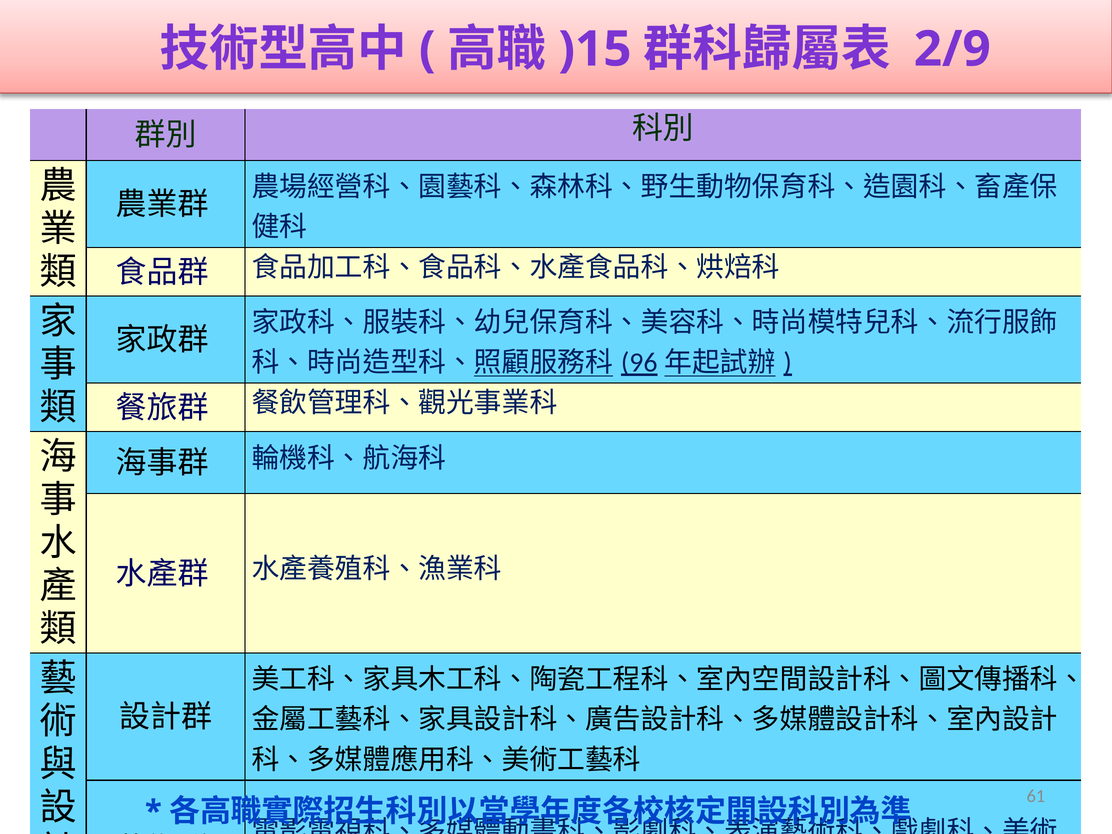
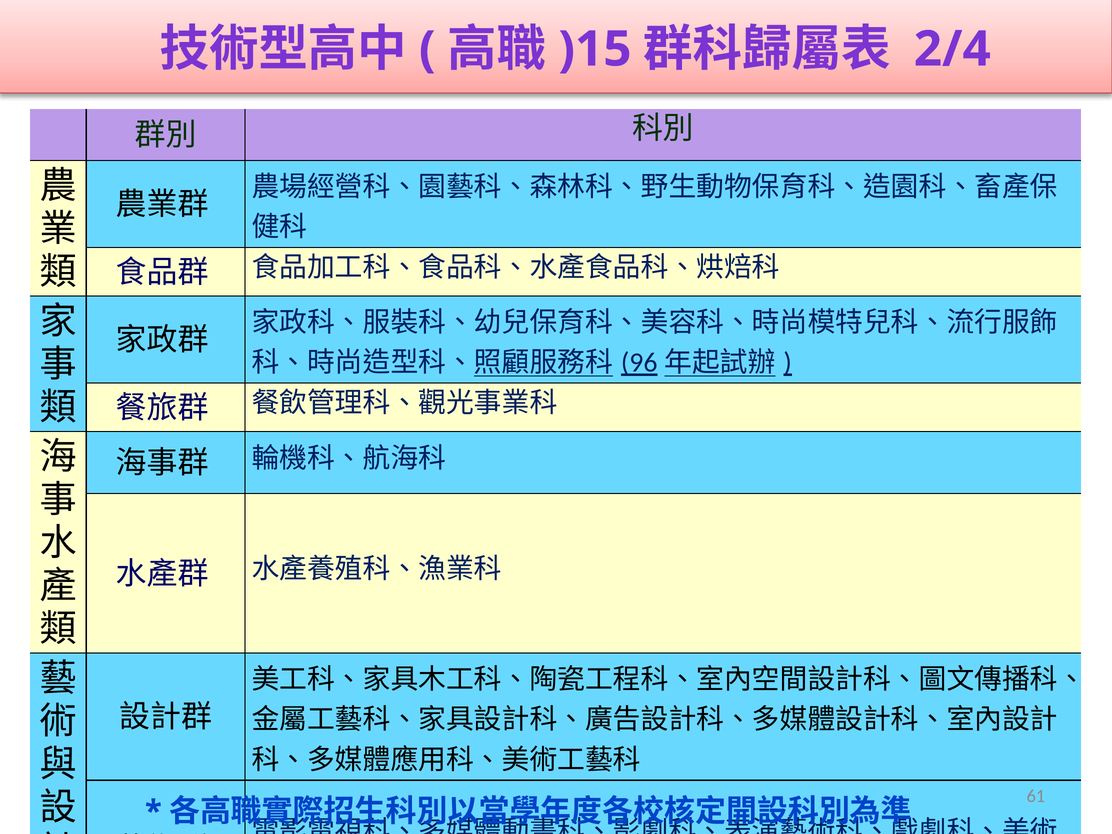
2/9: 2/9 -> 2/4 (952, 49)
